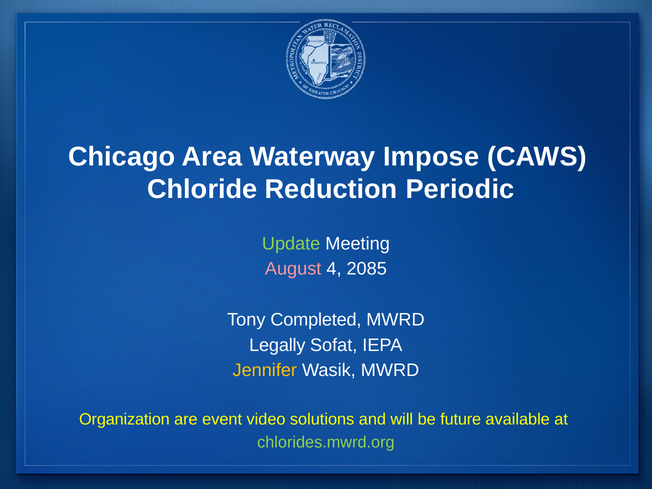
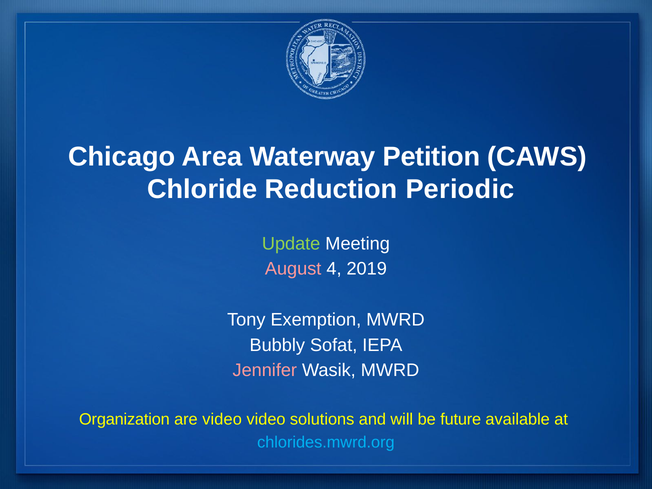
Impose: Impose -> Petition (431, 157)
2085: 2085 -> 2019 (367, 269)
Completed: Completed -> Exemption (316, 320)
Legally: Legally -> Bubbly (277, 345)
Jennifer colour: yellow -> pink (265, 370)
are event: event -> video (222, 420)
chlorides.mwrd.org colour: light green -> light blue (326, 442)
